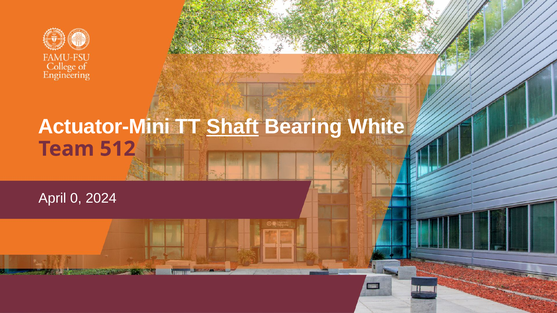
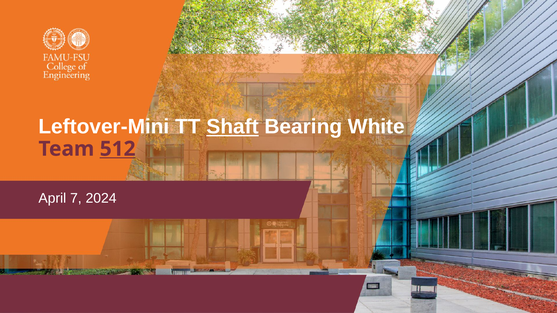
Actuator-Mini: Actuator-Mini -> Leftover-Mini (104, 127)
512 underline: none -> present (118, 149)
0: 0 -> 7 (76, 199)
